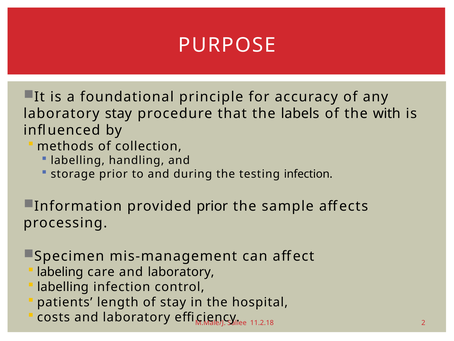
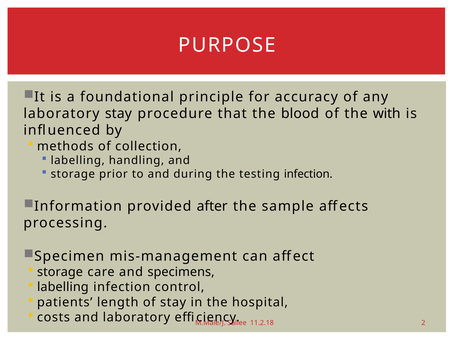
labels: labels -> blood (300, 114)
provided prior: prior -> after (212, 206)
labeling: labeling -> storage (60, 272)
care and laboratory: laboratory -> specimens (181, 272)
